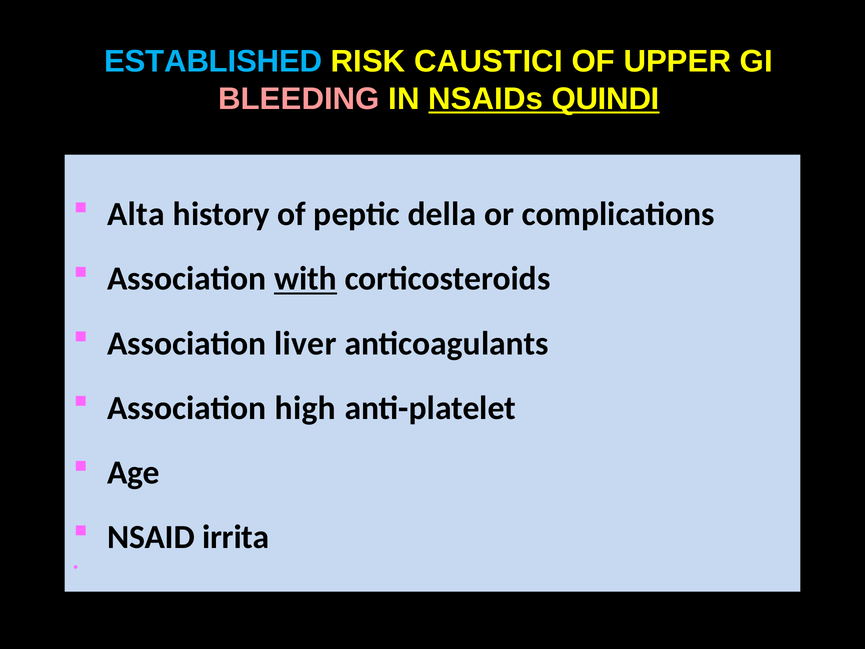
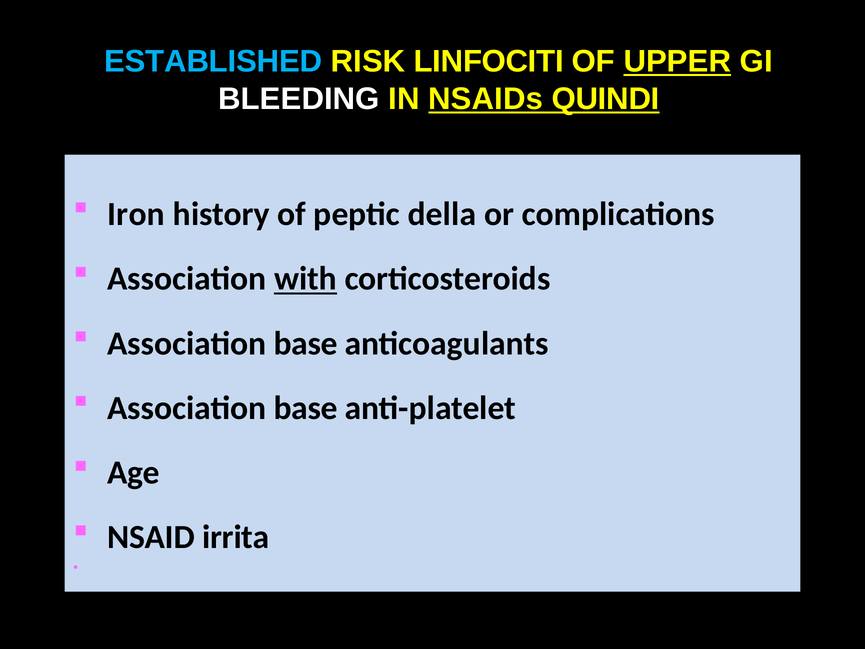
CAUSTICI: CAUSTICI -> LINFOCITI (489, 61)
UPPER underline: none -> present (677, 61)
BLEEDING colour: pink -> white (299, 99)
Alta: Alta -> Iron (136, 214)
liver: liver -> base (306, 343)
high: high -> base (306, 408)
